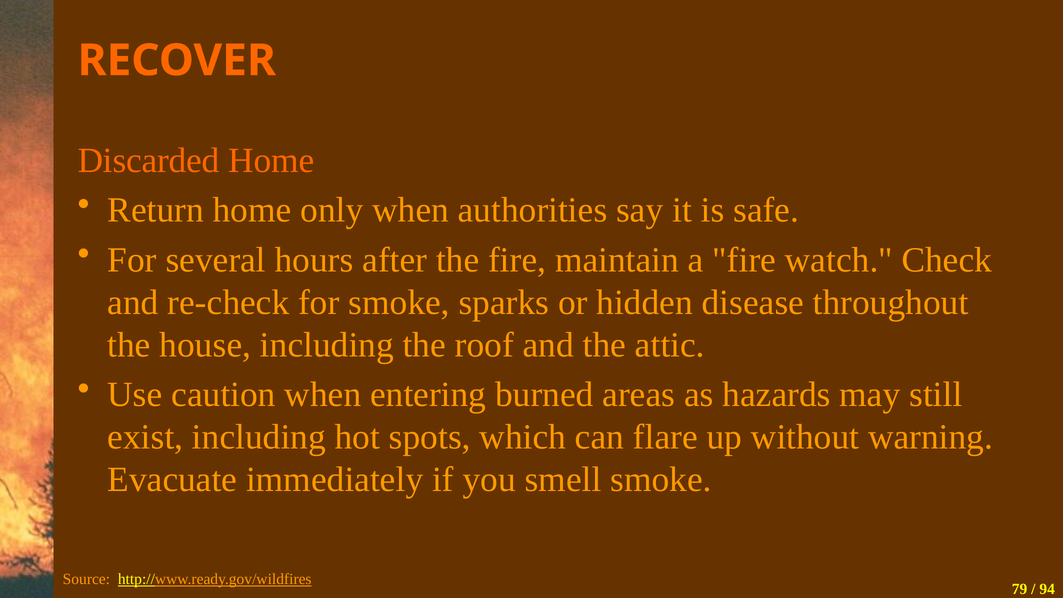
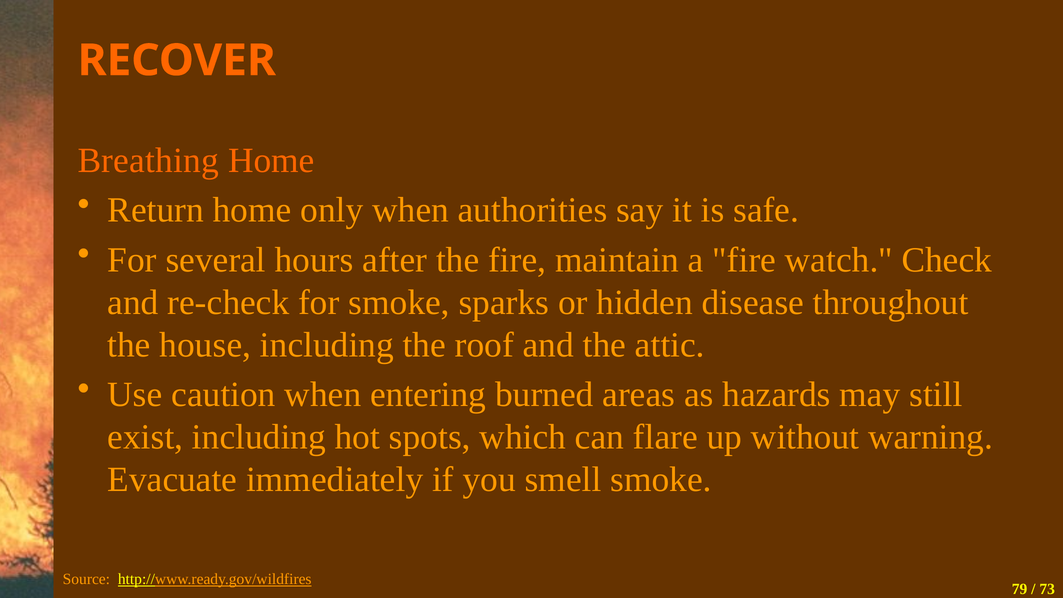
Discarded: Discarded -> Breathing (148, 161)
94: 94 -> 73 (1047, 589)
